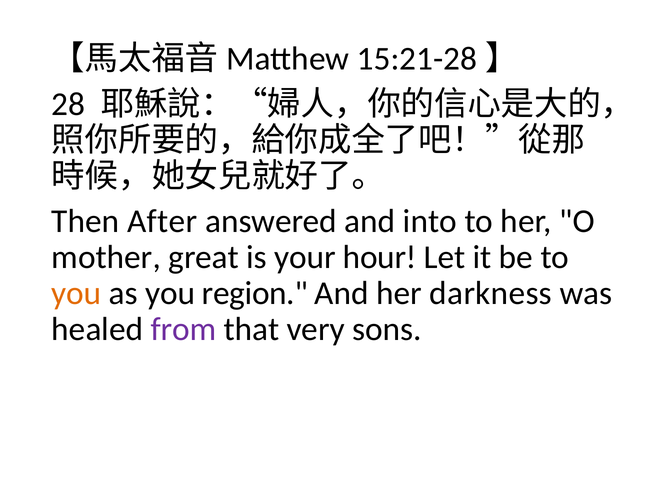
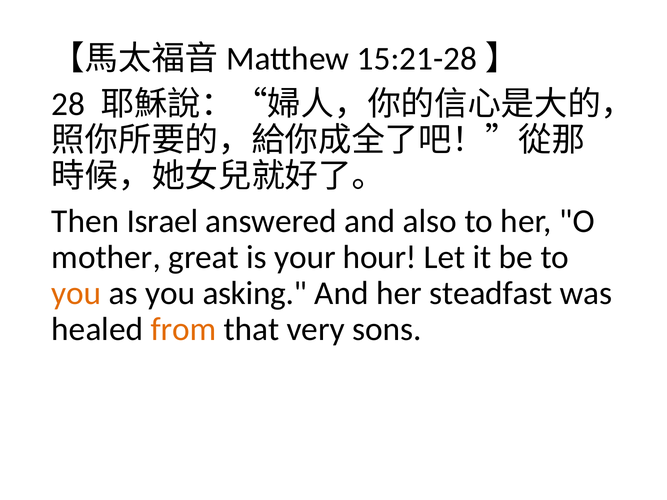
After: After -> Israel (162, 222)
into: into -> also (430, 222)
region: region -> asking (255, 294)
darkness: darkness -> steadfast (491, 294)
from colour: purple -> orange (184, 330)
